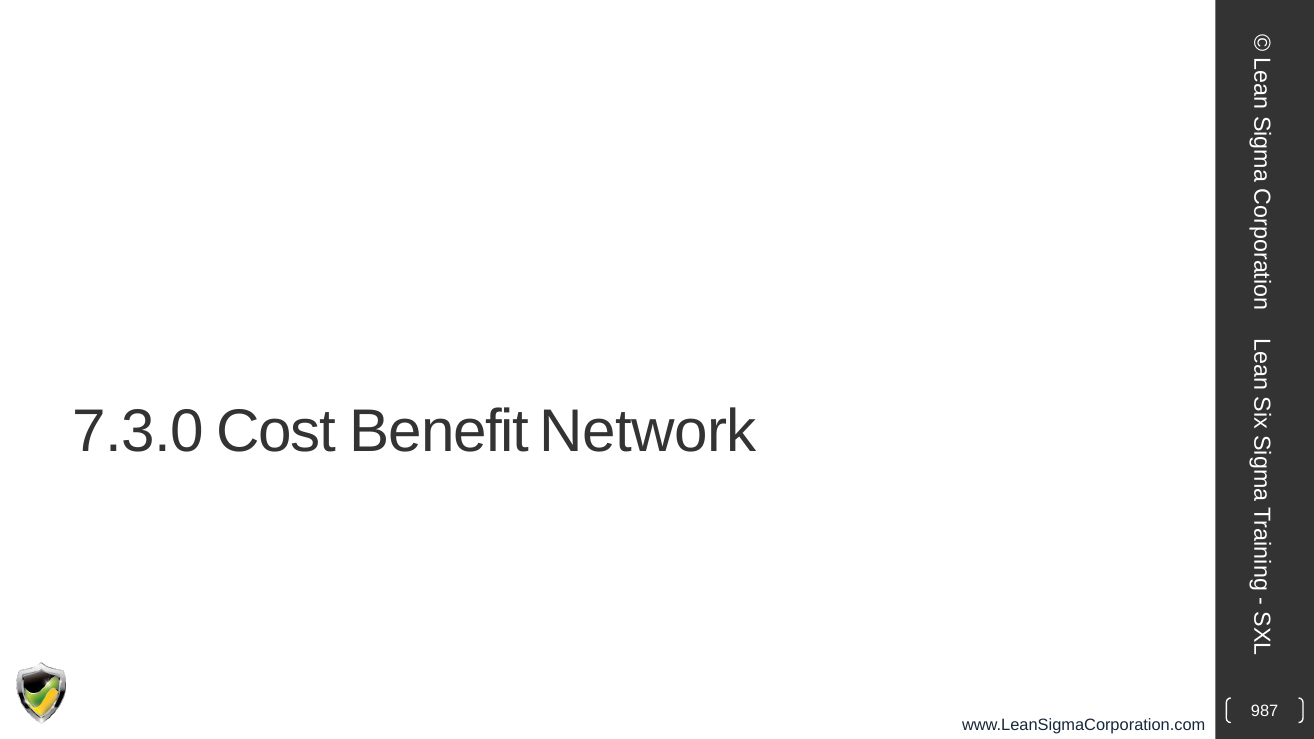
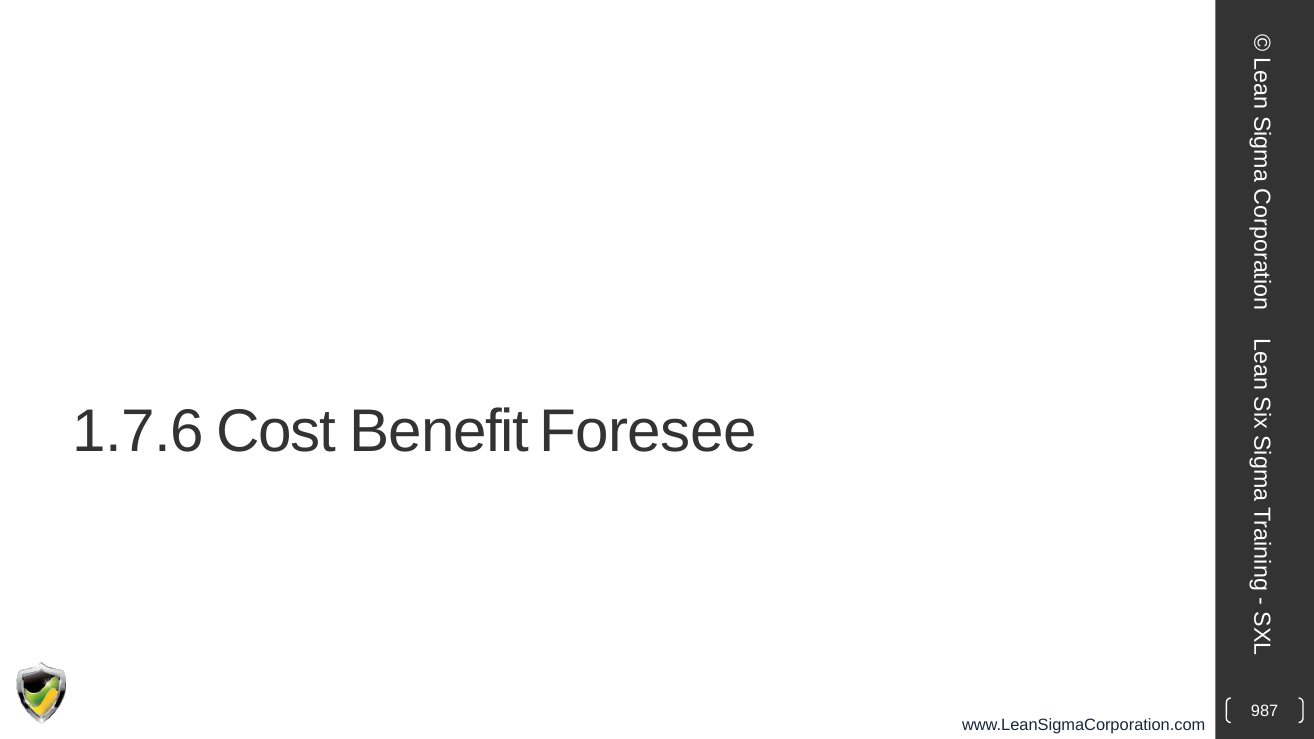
7.3.0: 7.3.0 -> 1.7.6 (138, 432)
Network: Network -> Foresee (648, 432)
